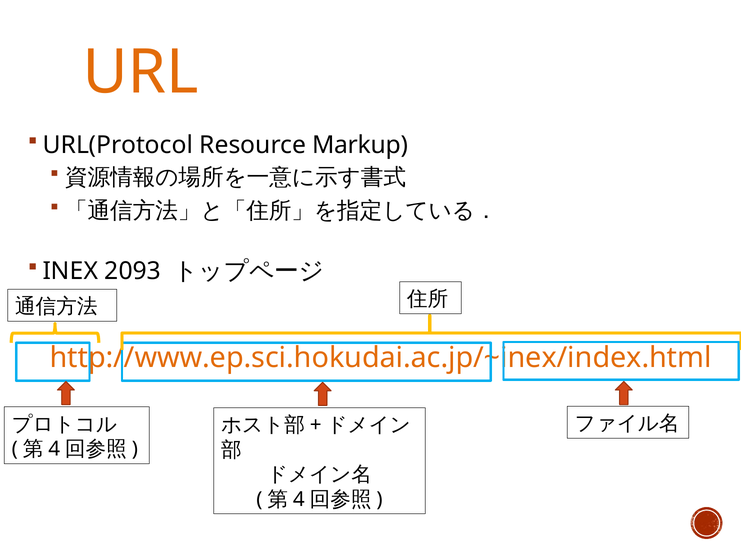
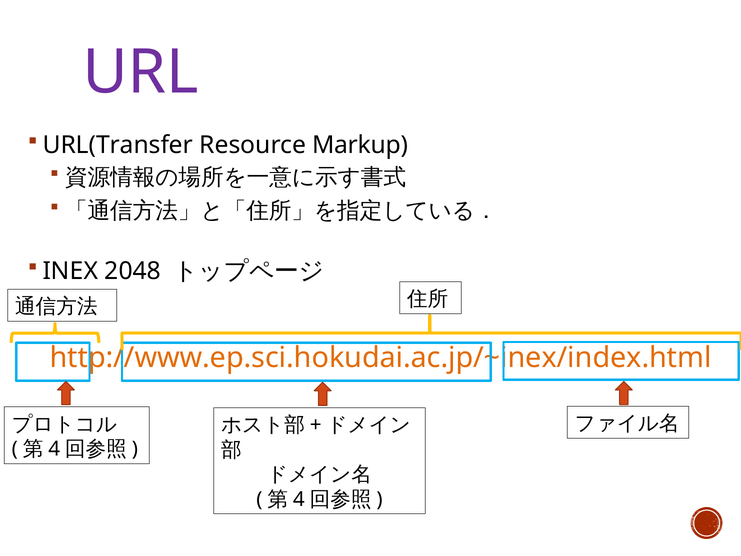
URL colour: orange -> purple (140, 72)
URL(Protocol: URL(Protocol -> URL(Transfer (118, 145)
2093: 2093 -> 2048 (133, 271)
